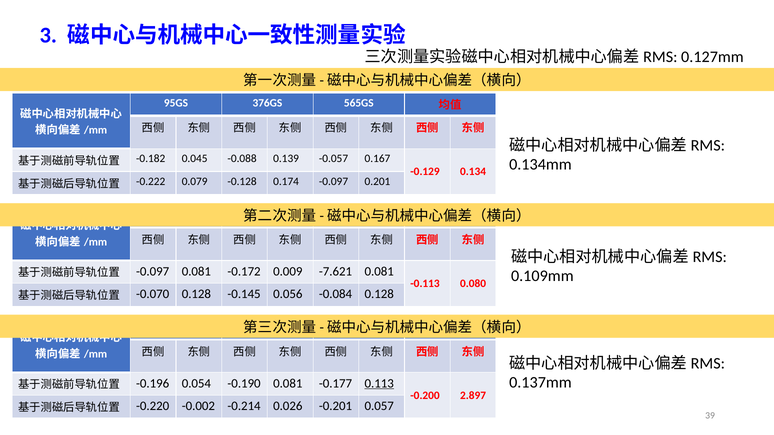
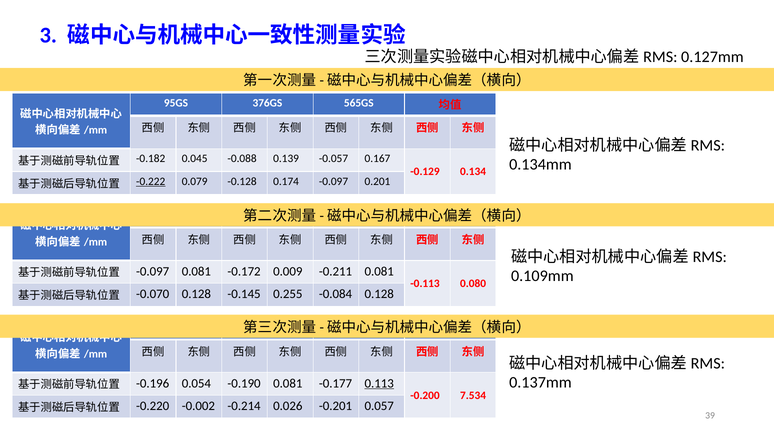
-0.222 underline: none -> present (151, 182)
-7.621: -7.621 -> -0.211 (335, 272)
0.056: 0.056 -> 0.255 (288, 294)
2.897: 2.897 -> 7.534 (473, 396)
